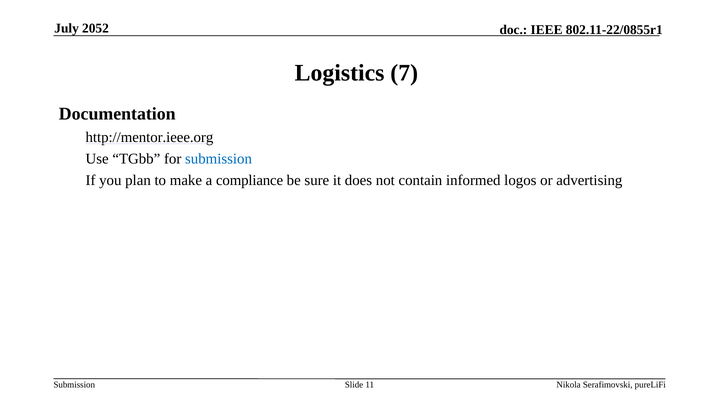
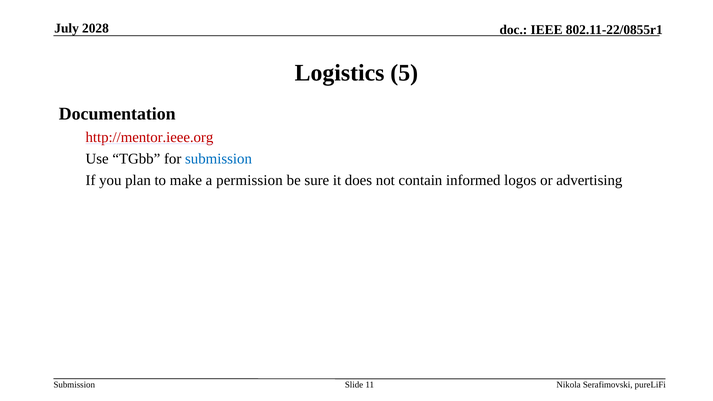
2052: 2052 -> 2028 (95, 28)
7: 7 -> 5 (404, 73)
http://mentor.ieee.org colour: black -> red (149, 137)
compliance: compliance -> permission (249, 180)
